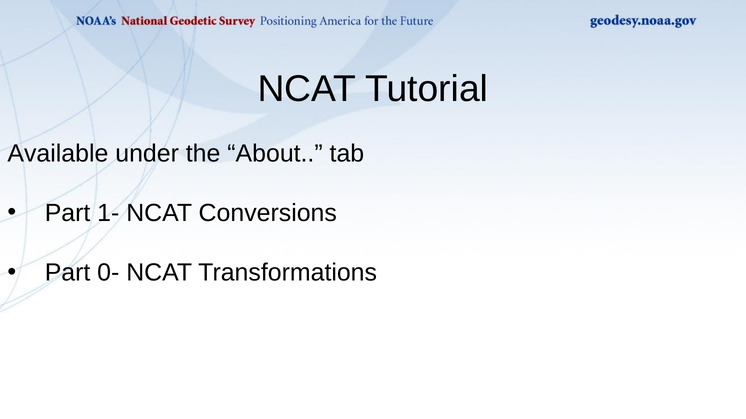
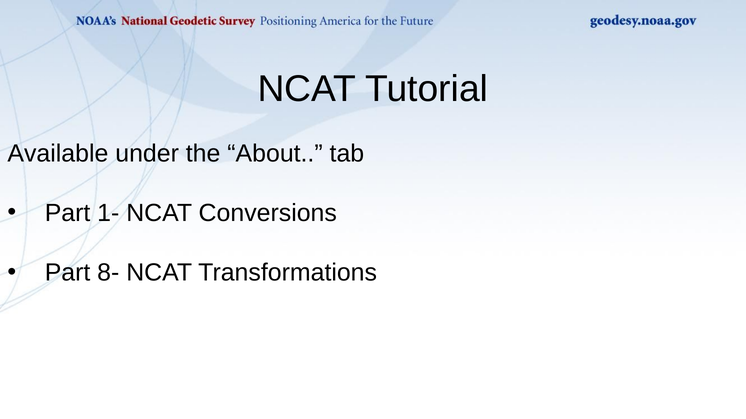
0-: 0- -> 8- (108, 273)
